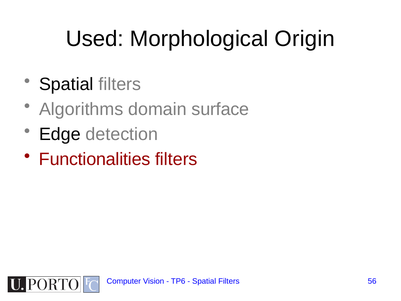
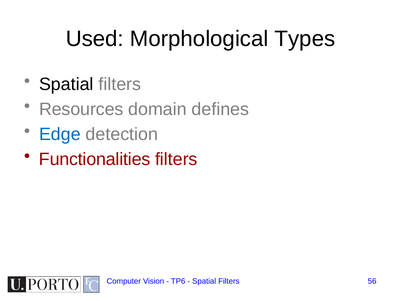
Origin: Origin -> Types (305, 39)
Algorithms: Algorithms -> Resources (81, 109)
surface: surface -> defines (220, 109)
Edge colour: black -> blue (60, 134)
